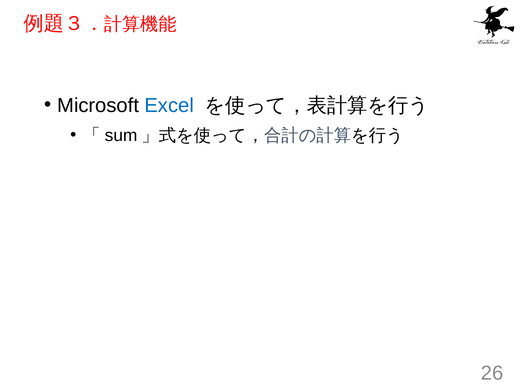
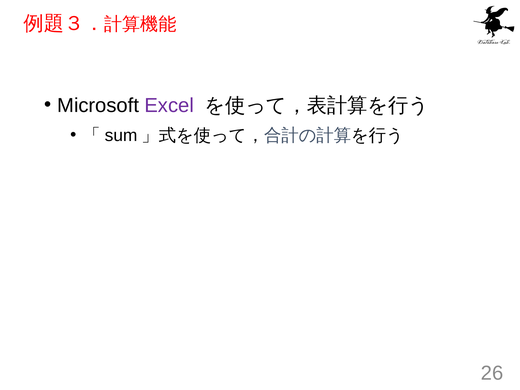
Excel colour: blue -> purple (169, 105)
